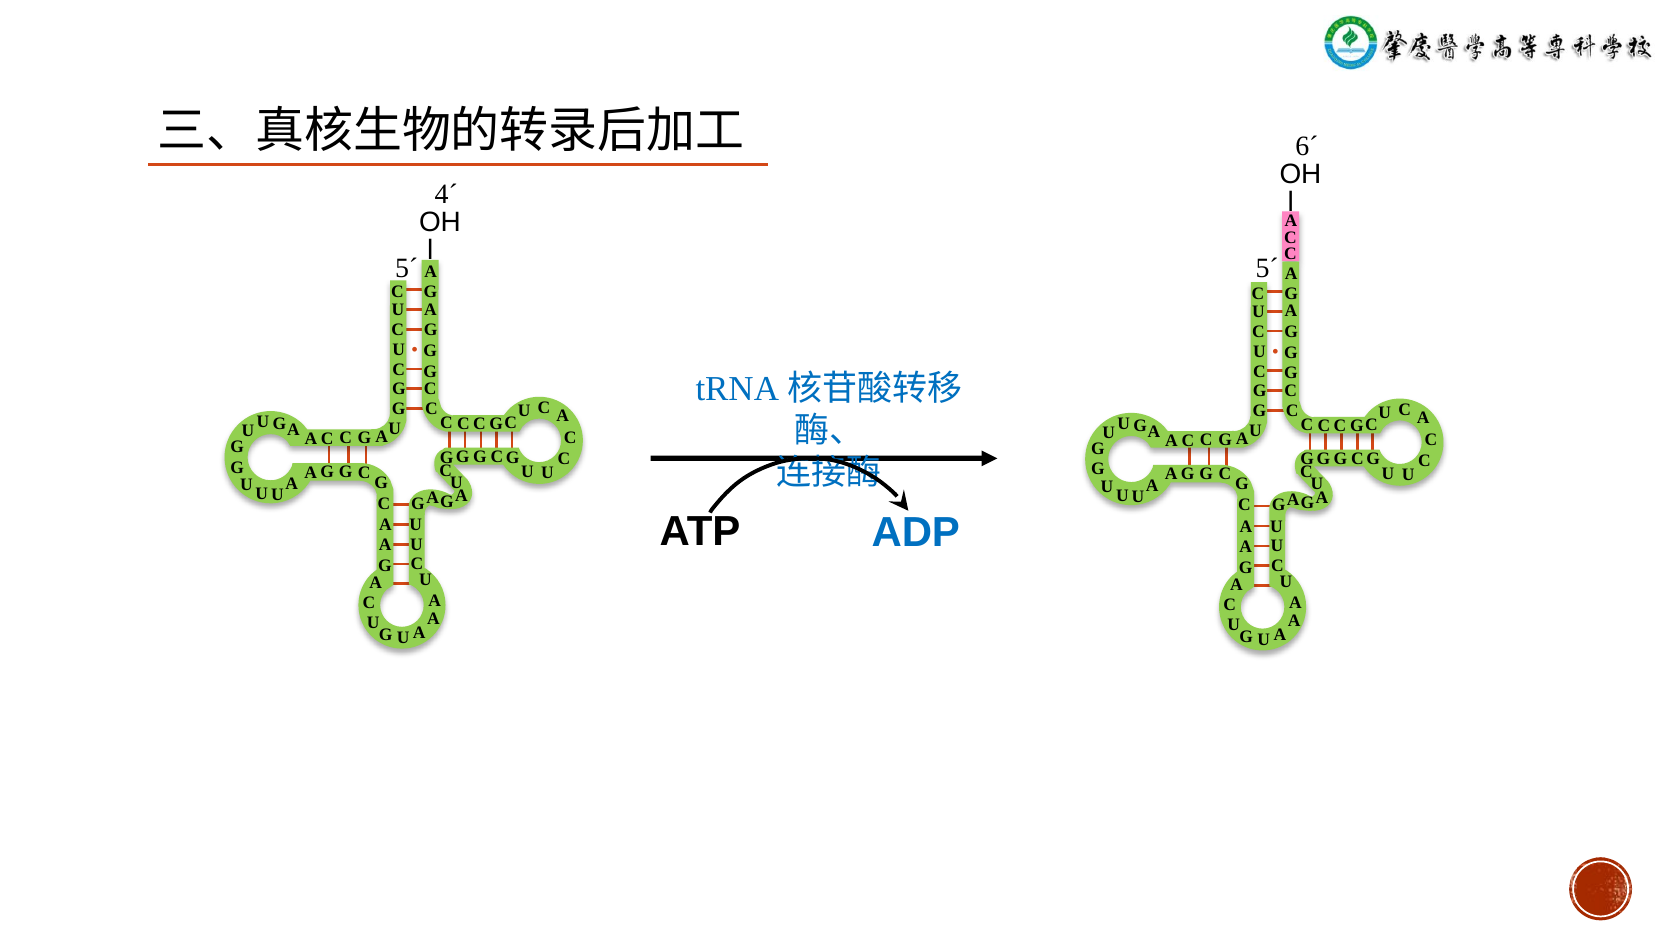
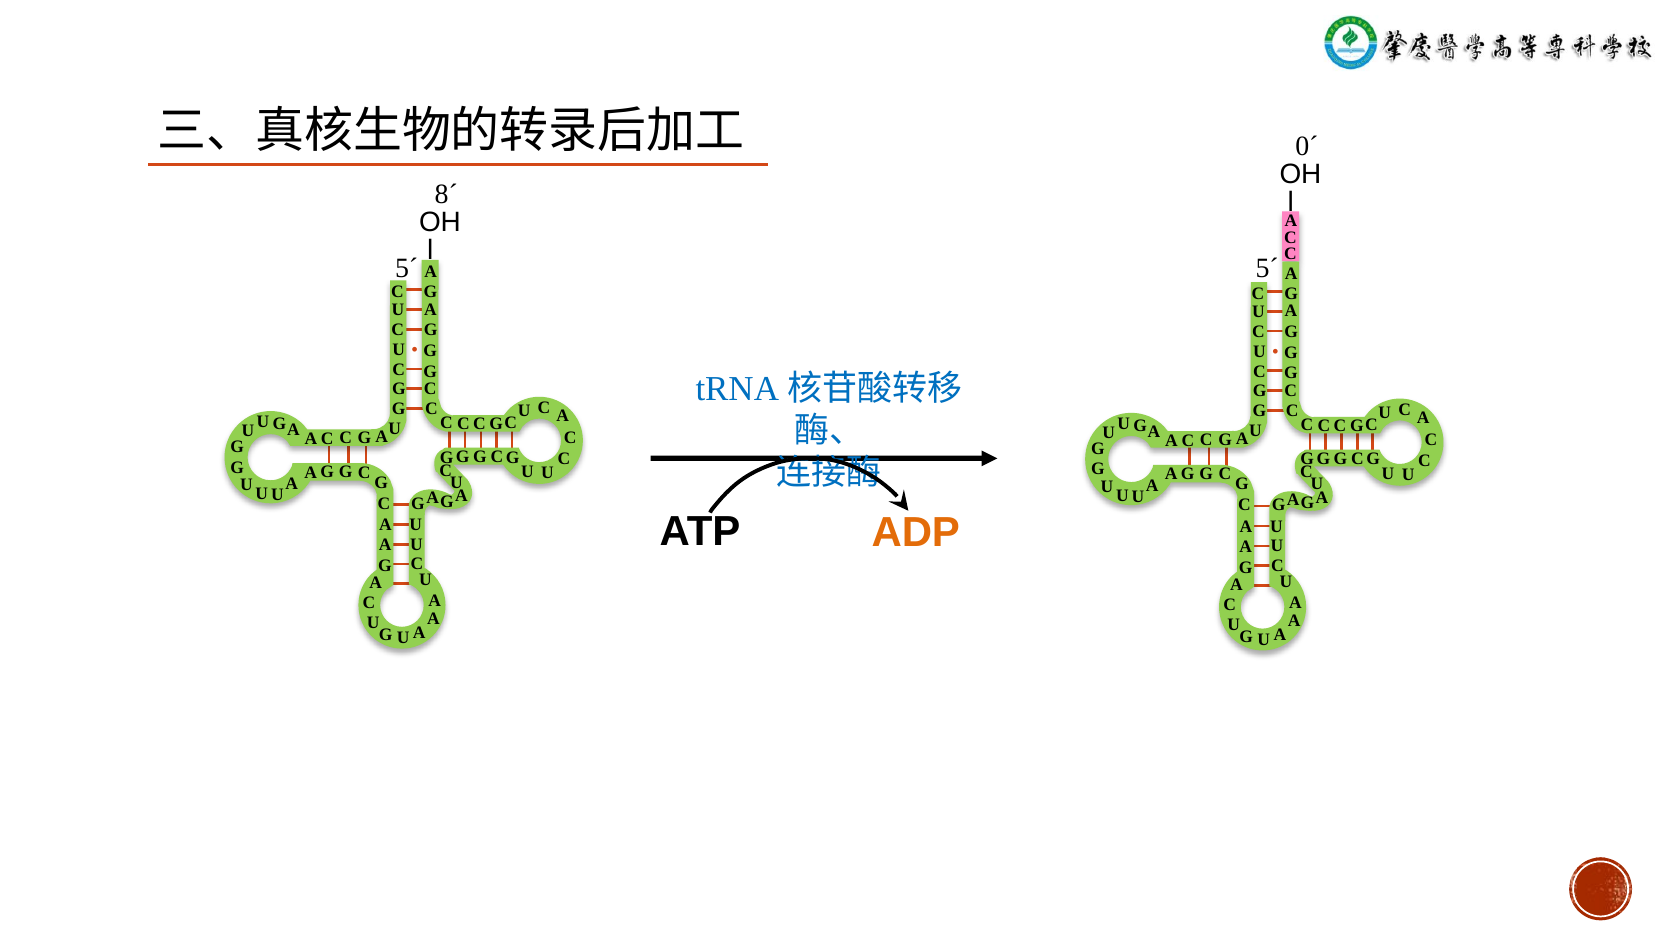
6´: 6´ -> 0´ (1307, 146)
4´: 4´ -> 8´ (446, 194)
ADP colour: blue -> orange (916, 533)
